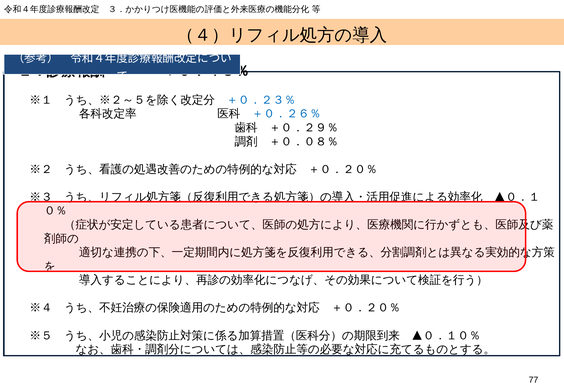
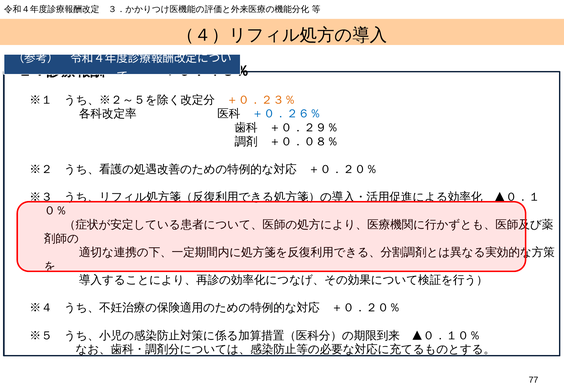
＋０．２３％ colour: blue -> orange (261, 100)
